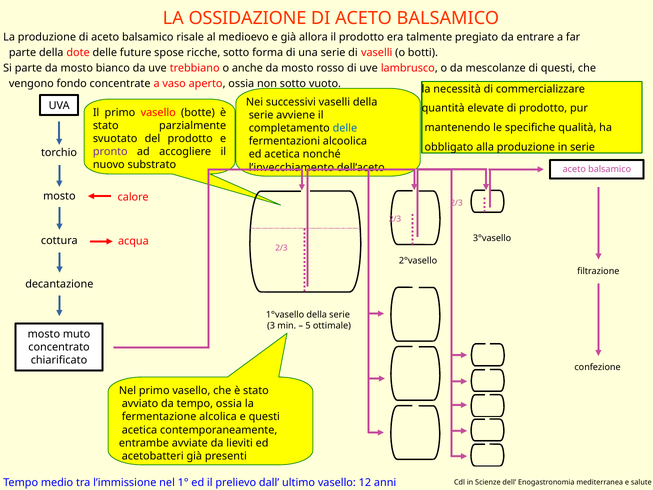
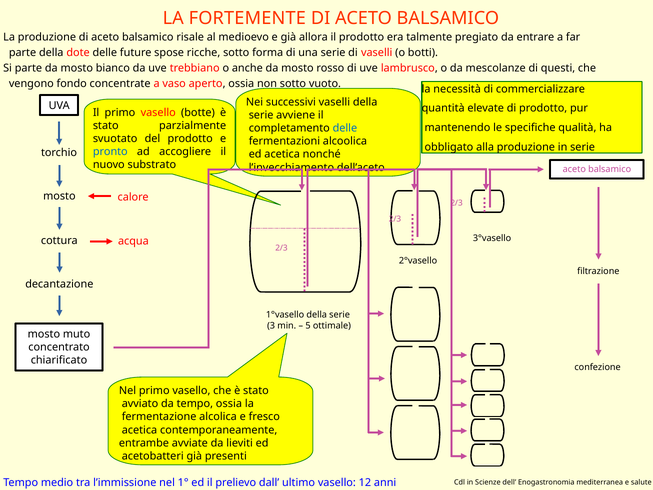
OSSIDAZIONE: OSSIDAZIONE -> FORTEMENTE (247, 18)
pronto colour: purple -> blue (110, 152)
e questi: questi -> fresco (264, 417)
